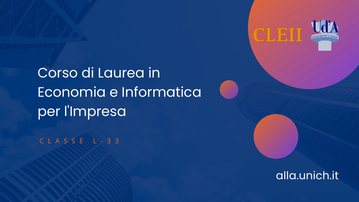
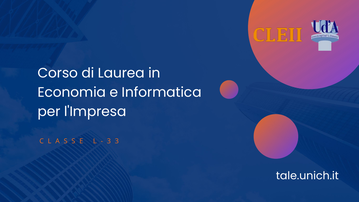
alla.unich.it: alla.unich.it -> tale.unich.it (307, 176)
